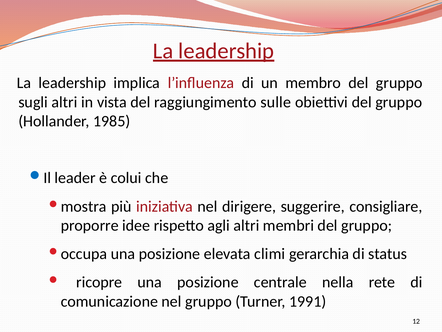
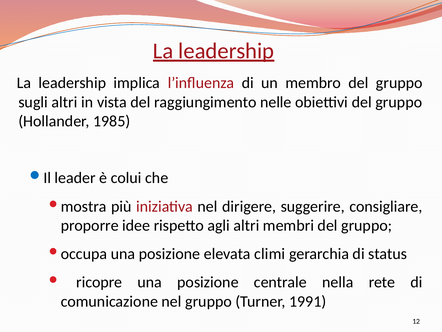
sulle: sulle -> nelle (276, 102)
